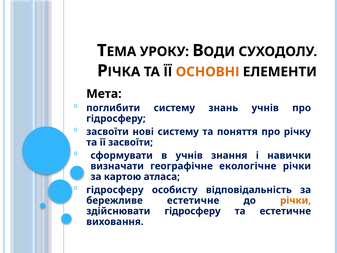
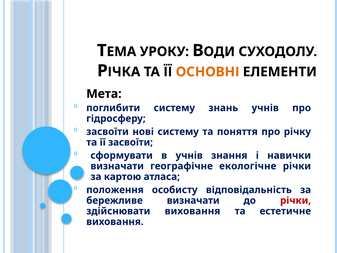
гідросферу: гідросферу -> положення (115, 190)
бережливе естетичне: естетичне -> визначати (193, 200)
річки colour: orange -> red (296, 200)
здійснювати гідросферу: гідросферу -> виховання (192, 211)
